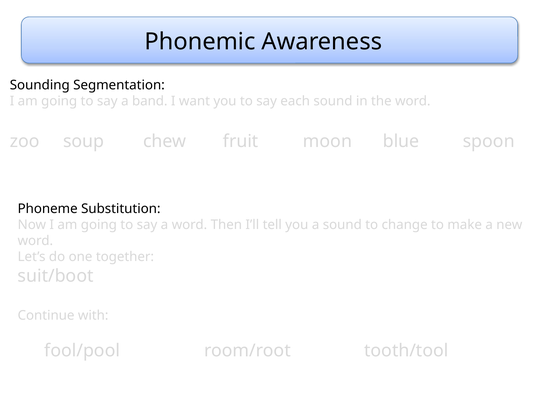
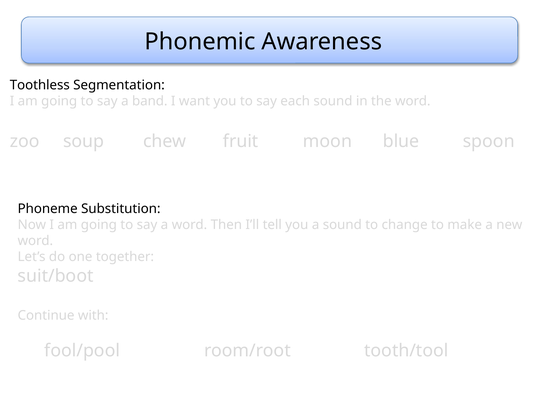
Sounding: Sounding -> Toothless (40, 85)
